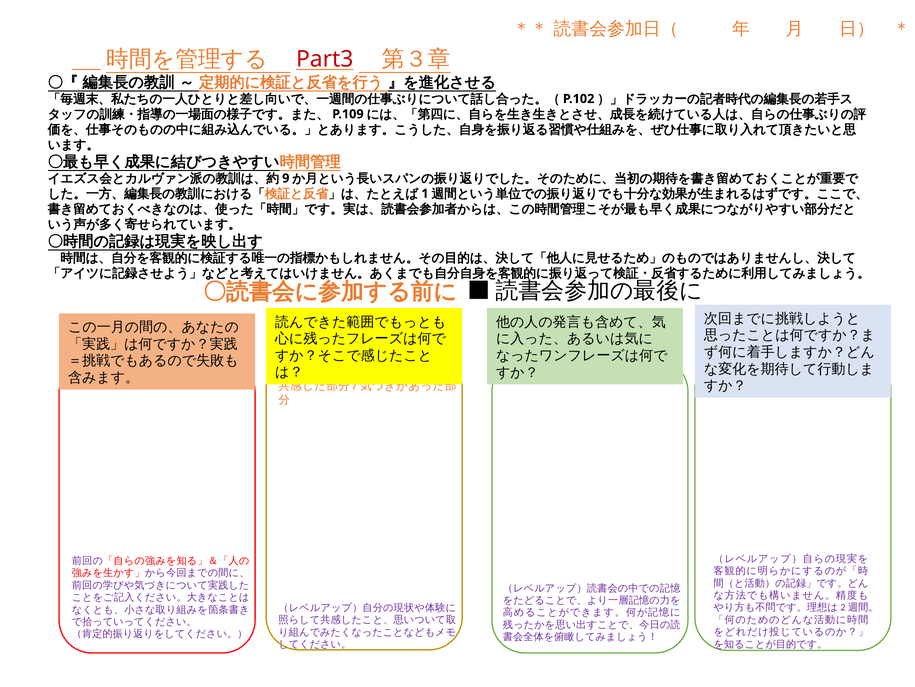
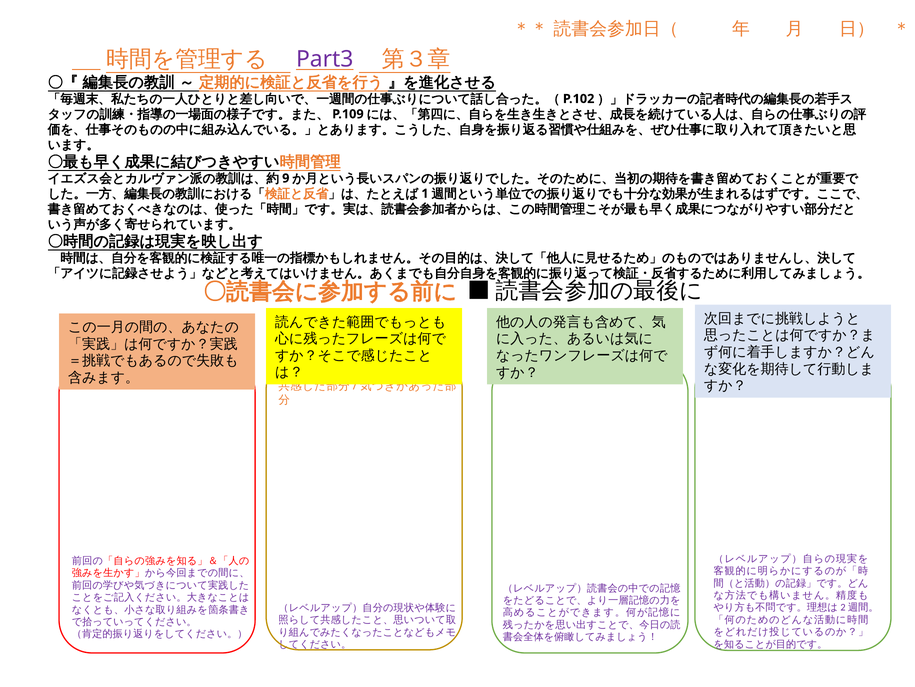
Part3 colour: red -> purple (325, 59)
